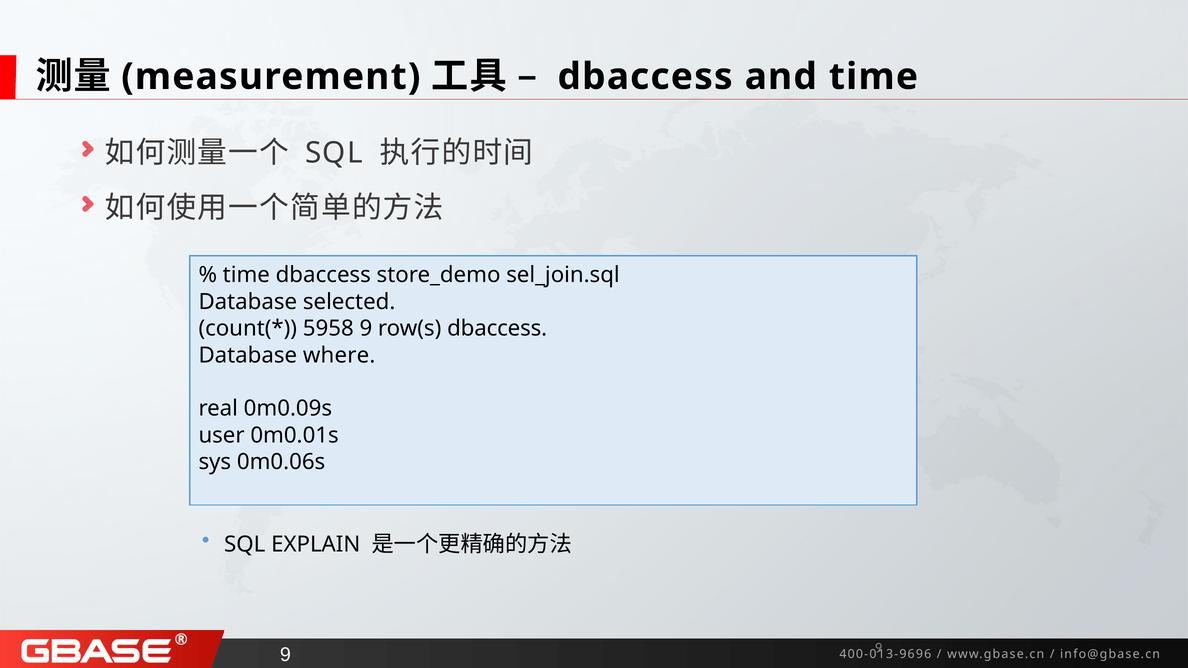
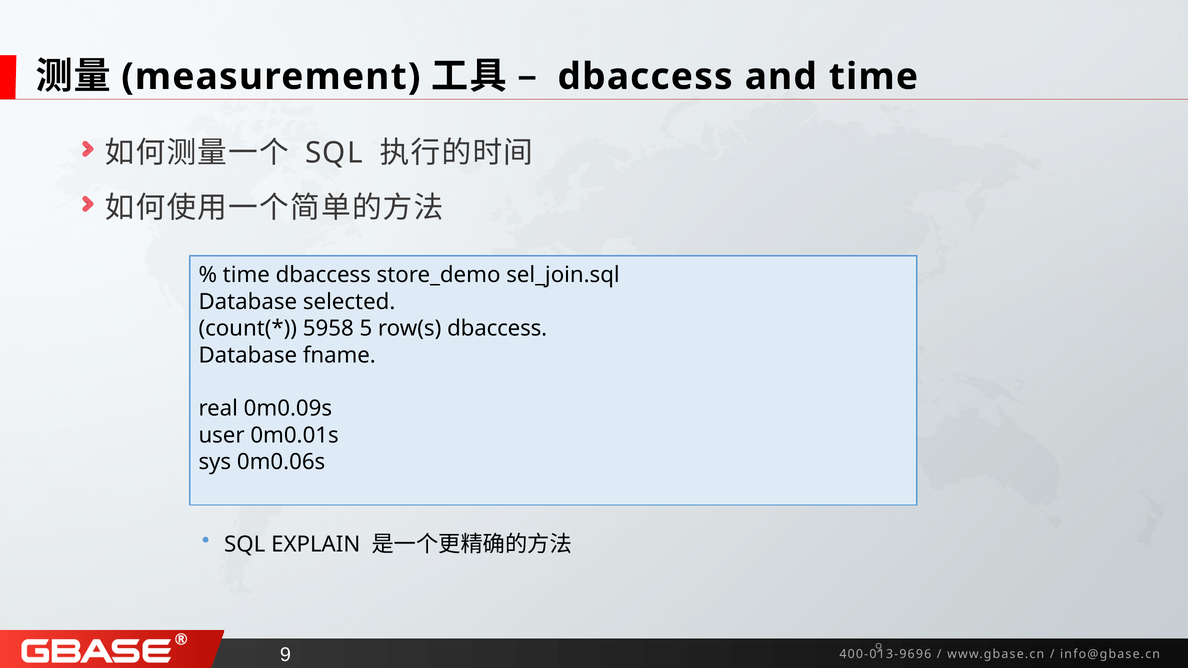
5958 9: 9 -> 5 (366, 329)
where: where -> fname (339, 355)
